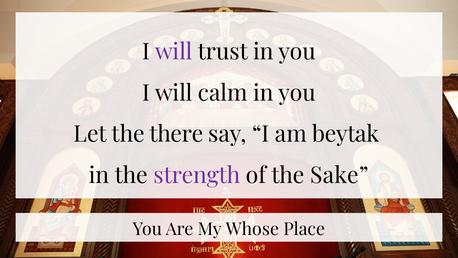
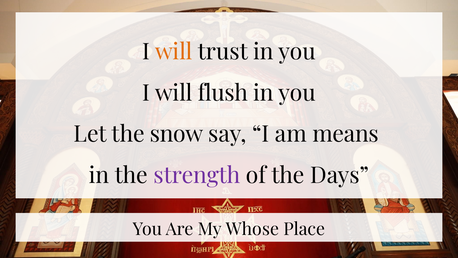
will colour: purple -> orange (174, 52)
calm: calm -> flush (223, 93)
there: there -> snow (177, 134)
beytak: beytak -> means (346, 134)
Sake: Sake -> Days (340, 175)
